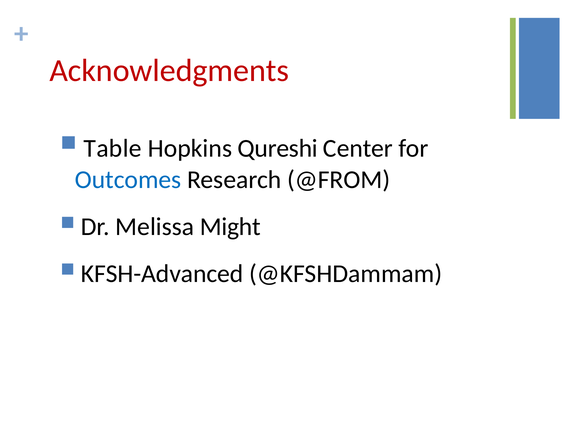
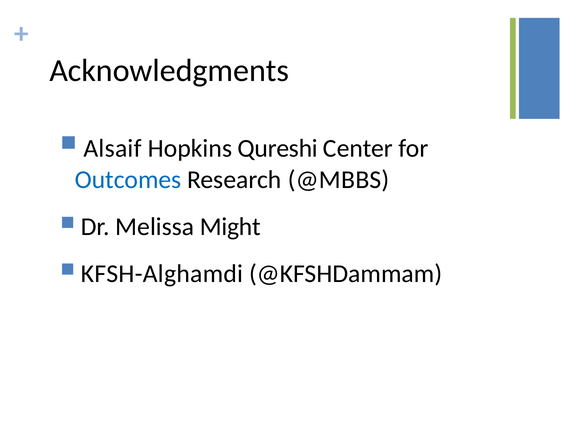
Acknowledgments colour: red -> black (169, 71)
Table: Table -> Alsaif (113, 149)
@FROM: @FROM -> @MBBS (339, 180)
KFSH-Advanced: KFSH-Advanced -> KFSH-Alghamdi (162, 274)
